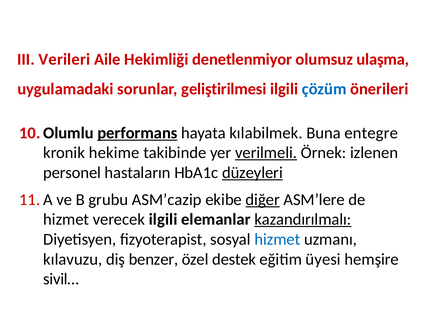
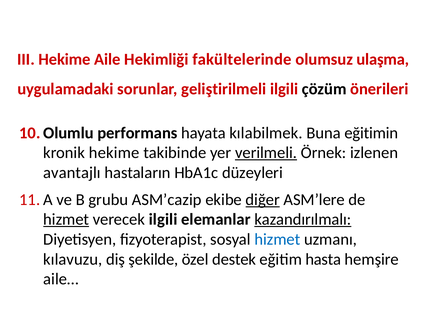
III Verileri: Verileri -> Hekime (65, 59)
denetlenmiyor: denetlenmiyor -> fakültelerinde (242, 59)
geliştirilmesi: geliştirilmesi -> geliştirilmeli (224, 89)
çözüm colour: blue -> black (324, 89)
performans underline: present -> none (137, 133)
entegre: entegre -> eğitimin (371, 133)
personel: personel -> avantajlı (72, 172)
düzeyleri underline: present -> none (252, 172)
hizmet underline: none -> present (66, 219)
benzer: benzer -> şekilde (154, 259)
üyesi: üyesi -> hasta (323, 259)
sivil…: sivil… -> aile… (61, 279)
